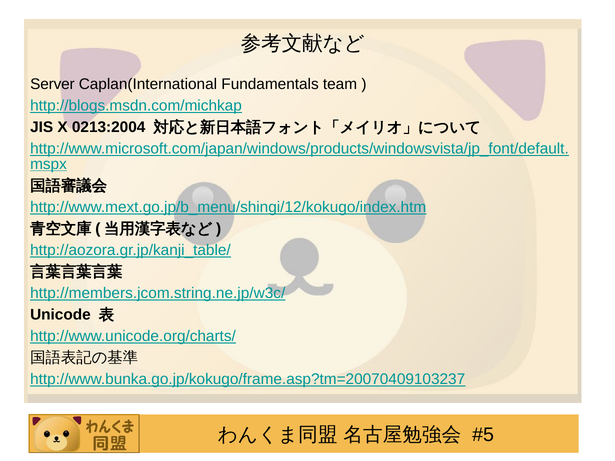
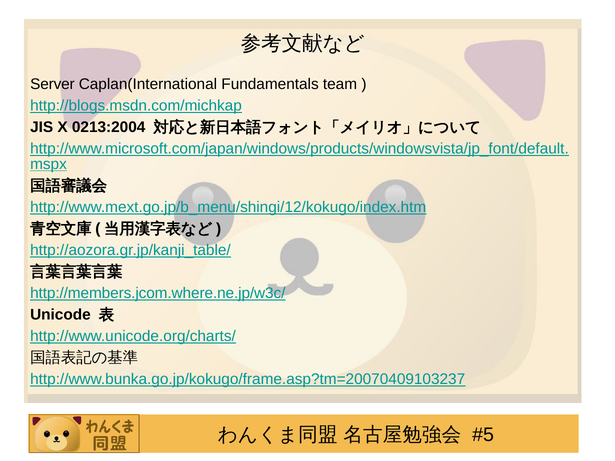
http://members.jcom.string.ne.jp/w3c/: http://members.jcom.string.ne.jp/w3c/ -> http://members.jcom.where.ne.jp/w3c/ (158, 293)
